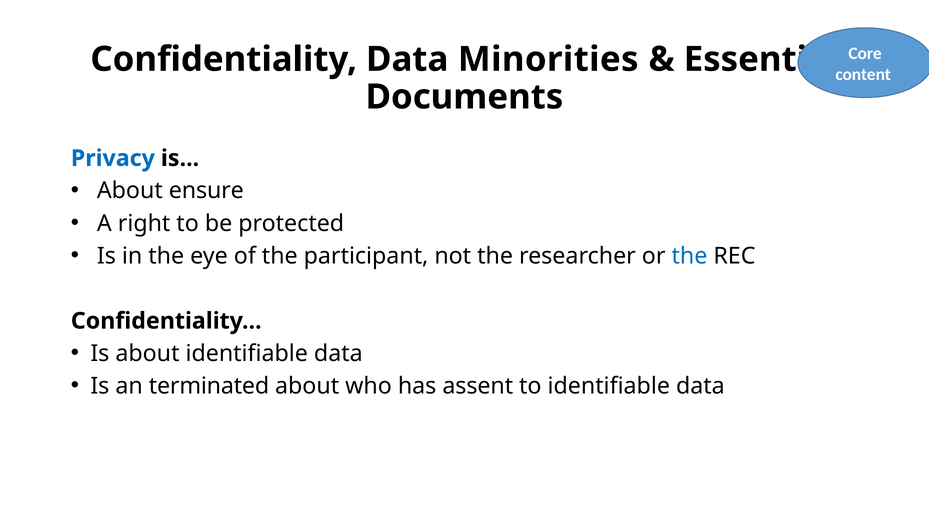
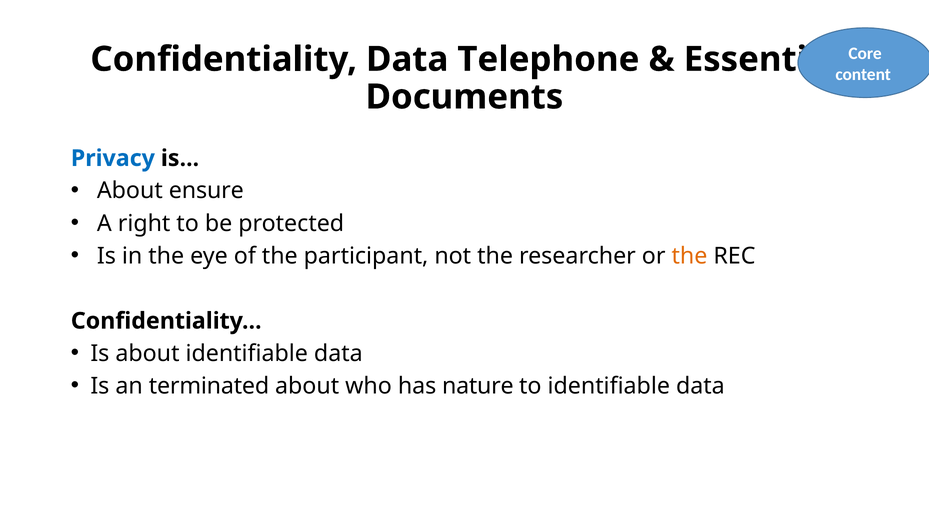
Minorities: Minorities -> Telephone (548, 59)
the colour: blue -> orange (689, 256)
assent: assent -> nature (478, 386)
